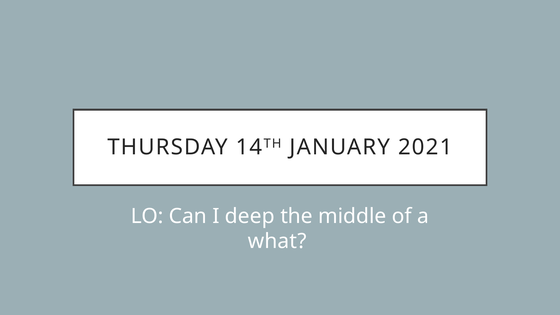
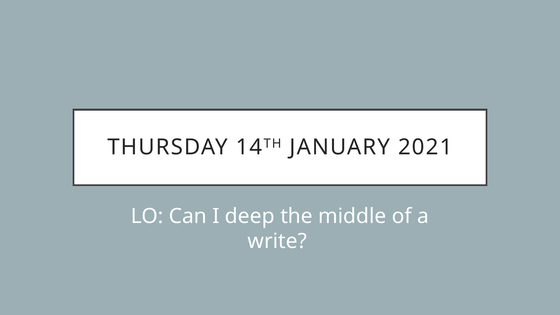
what: what -> write (277, 241)
